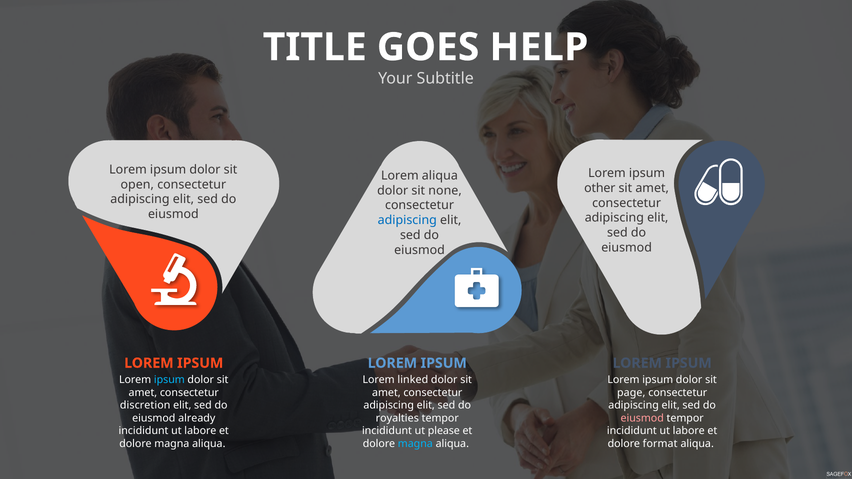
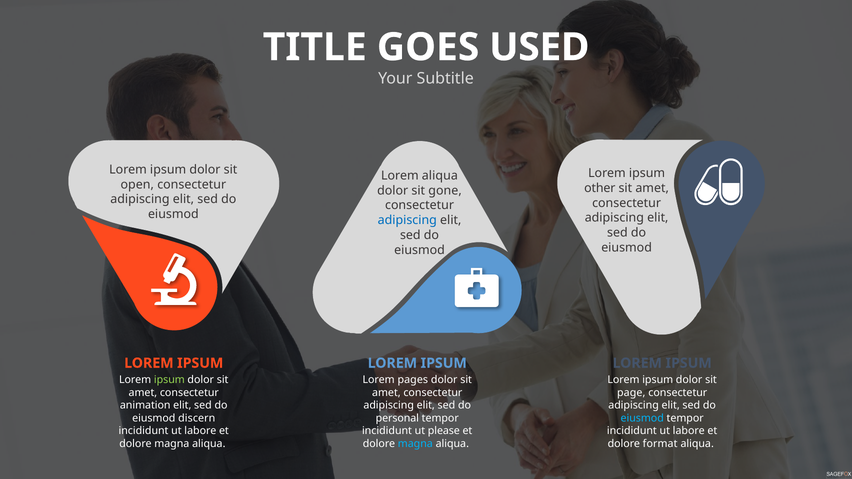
HELP: HELP -> USED (539, 47)
none: none -> gone (445, 191)
ipsum colour: light blue -> light green (169, 380)
linked: linked -> pages (413, 380)
discretion: discretion -> animation (145, 406)
already: already -> discern (197, 418)
royalties: royalties -> personal (397, 418)
eiusmod colour: pink -> light blue (642, 418)
